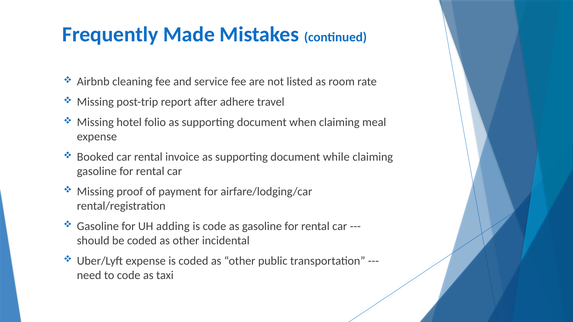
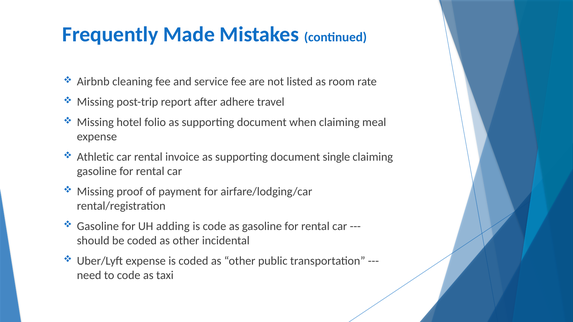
Booked: Booked -> Athletic (95, 157)
while: while -> single (336, 157)
